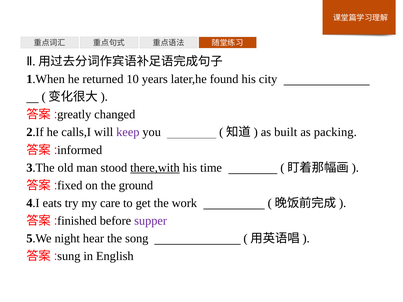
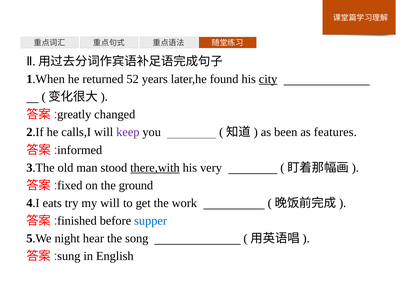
10: 10 -> 52 (133, 79)
city underline: none -> present (268, 79)
built: built -> been (286, 132)
packing: packing -> features (335, 132)
time: time -> very (211, 168)
my care: care -> will (110, 203)
supper colour: purple -> blue (151, 221)
